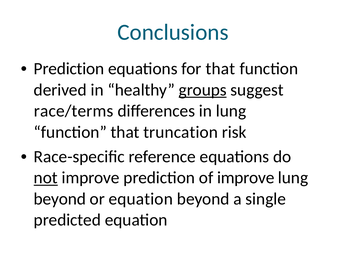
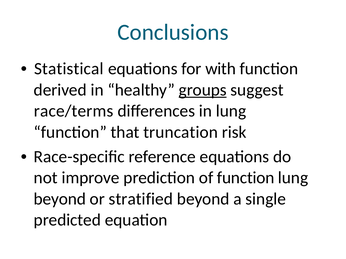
Prediction: Prediction -> Statistical (69, 69)
for that: that -> with (221, 69)
not underline: present -> none (46, 178)
of improve: improve -> function (246, 178)
or equation: equation -> stratified (141, 199)
